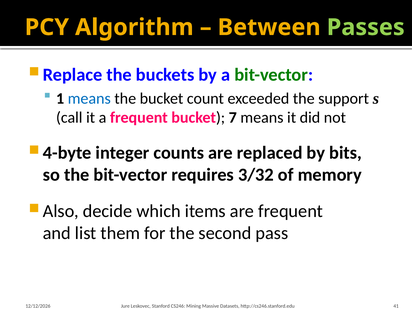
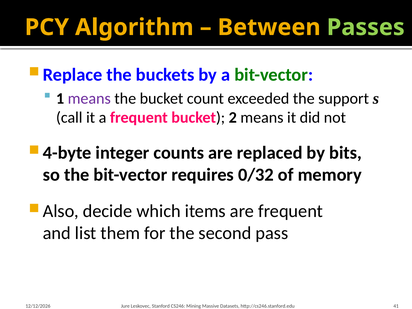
means colour: blue -> purple (89, 98)
7: 7 -> 2 (233, 118)
3/32: 3/32 -> 0/32 (256, 175)
